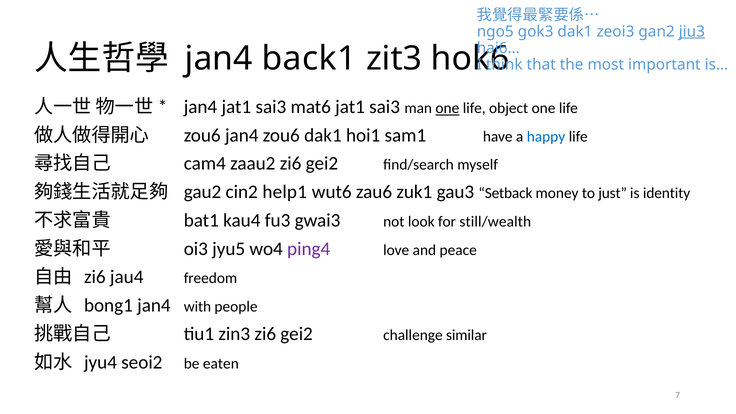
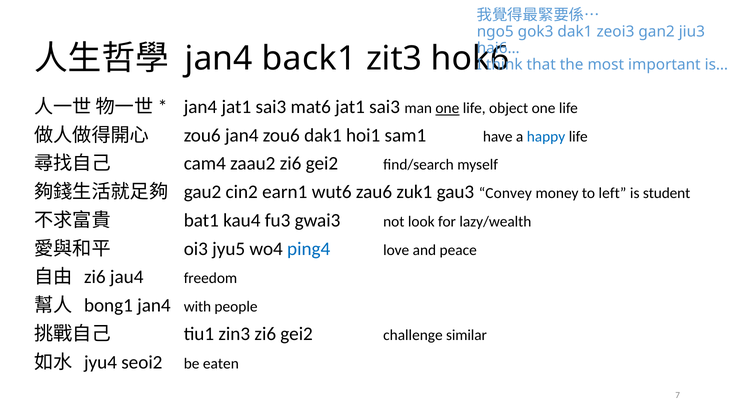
jiu3 underline: present -> none (692, 32)
help1: help1 -> earn1 (285, 192)
Setback: Setback -> Convey (505, 193)
just: just -> left (612, 193)
identity: identity -> student (667, 193)
still/wealth: still/wealth -> lazy/wealth (495, 222)
ping4 colour: purple -> blue (309, 249)
